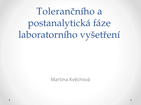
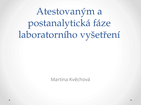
Tolerančního: Tolerančního -> Atestovaným (66, 11)
